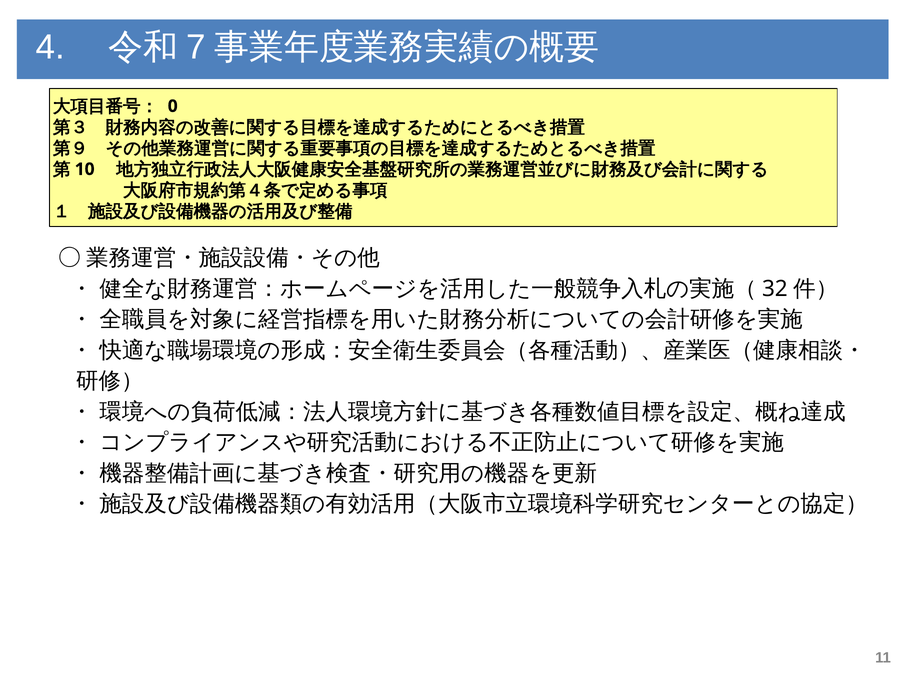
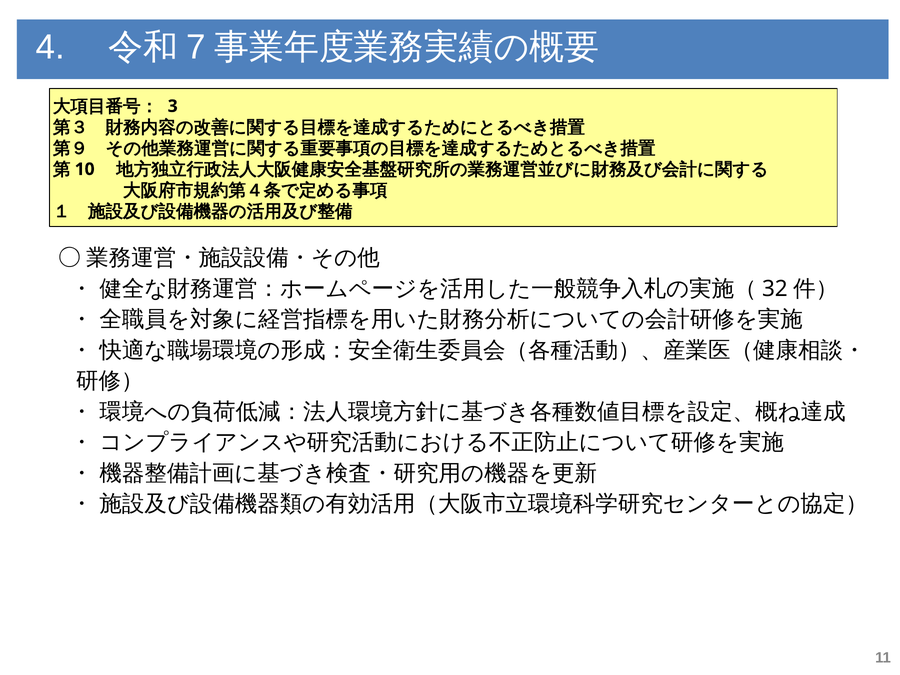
0: 0 -> 3 (173, 106)
